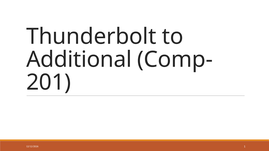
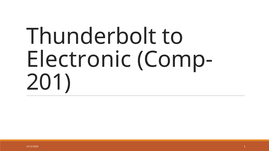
Additional: Additional -> Electronic (79, 60)
